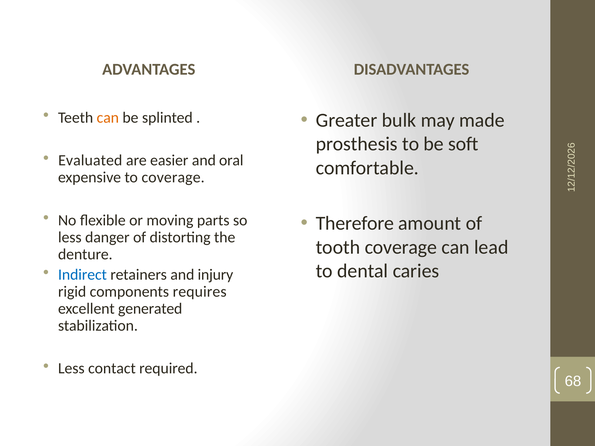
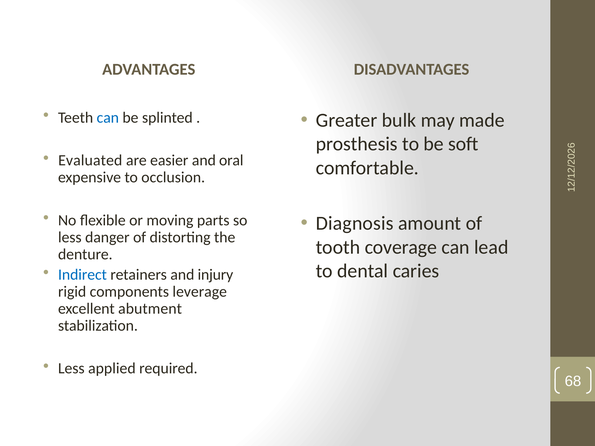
can colour: orange -> blue (108, 118)
to coverage: coverage -> occlusion (173, 177)
Therefore: Therefore -> Diagnosis (355, 224)
requires: requires -> leverage (200, 292)
generated: generated -> abutment (150, 309)
contact: contact -> applied (112, 369)
